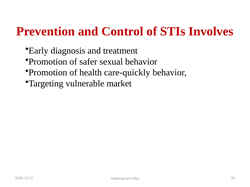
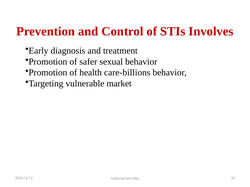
care-quickly: care-quickly -> care-billions (127, 73)
